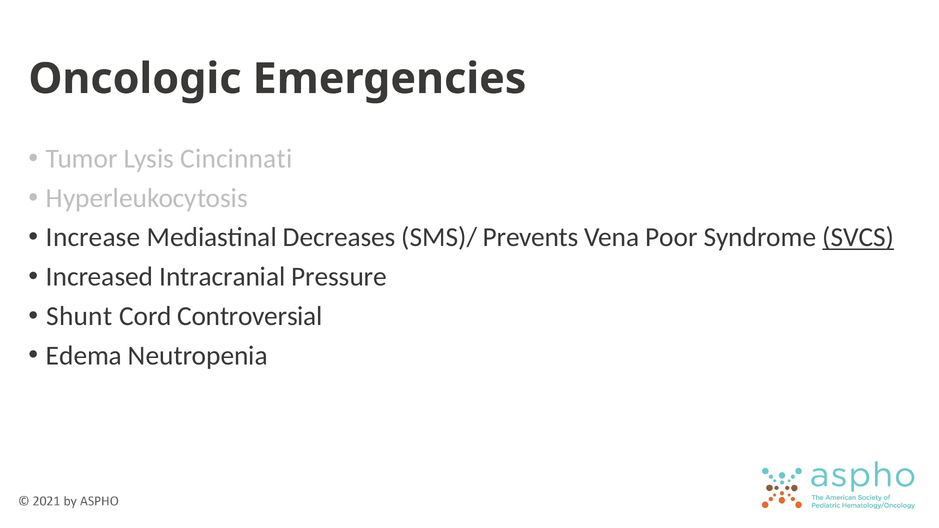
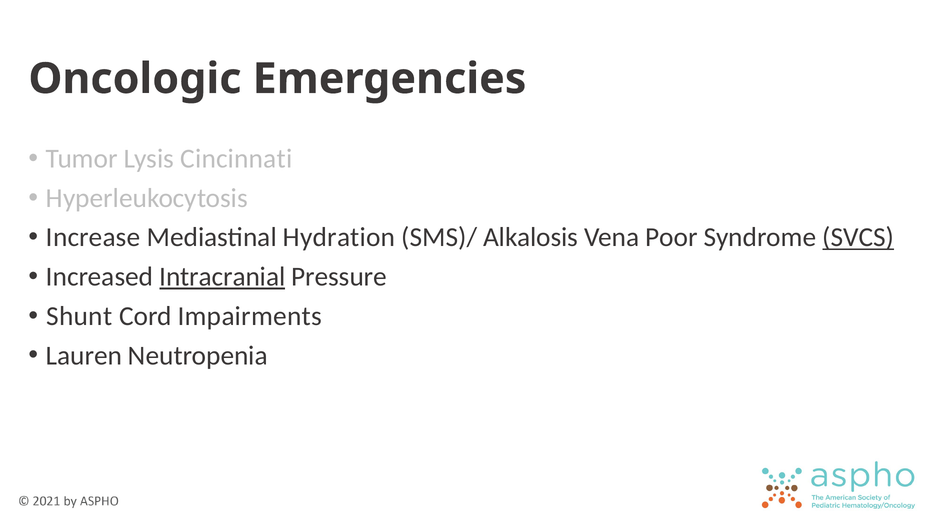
Decreases: Decreases -> Hydration (339, 238)
Prevents: Prevents -> Alkalosis (531, 238)
Intracranial underline: none -> present (222, 277)
Controversial: Controversial -> Impairments (250, 316)
Edema: Edema -> Lauren (84, 356)
